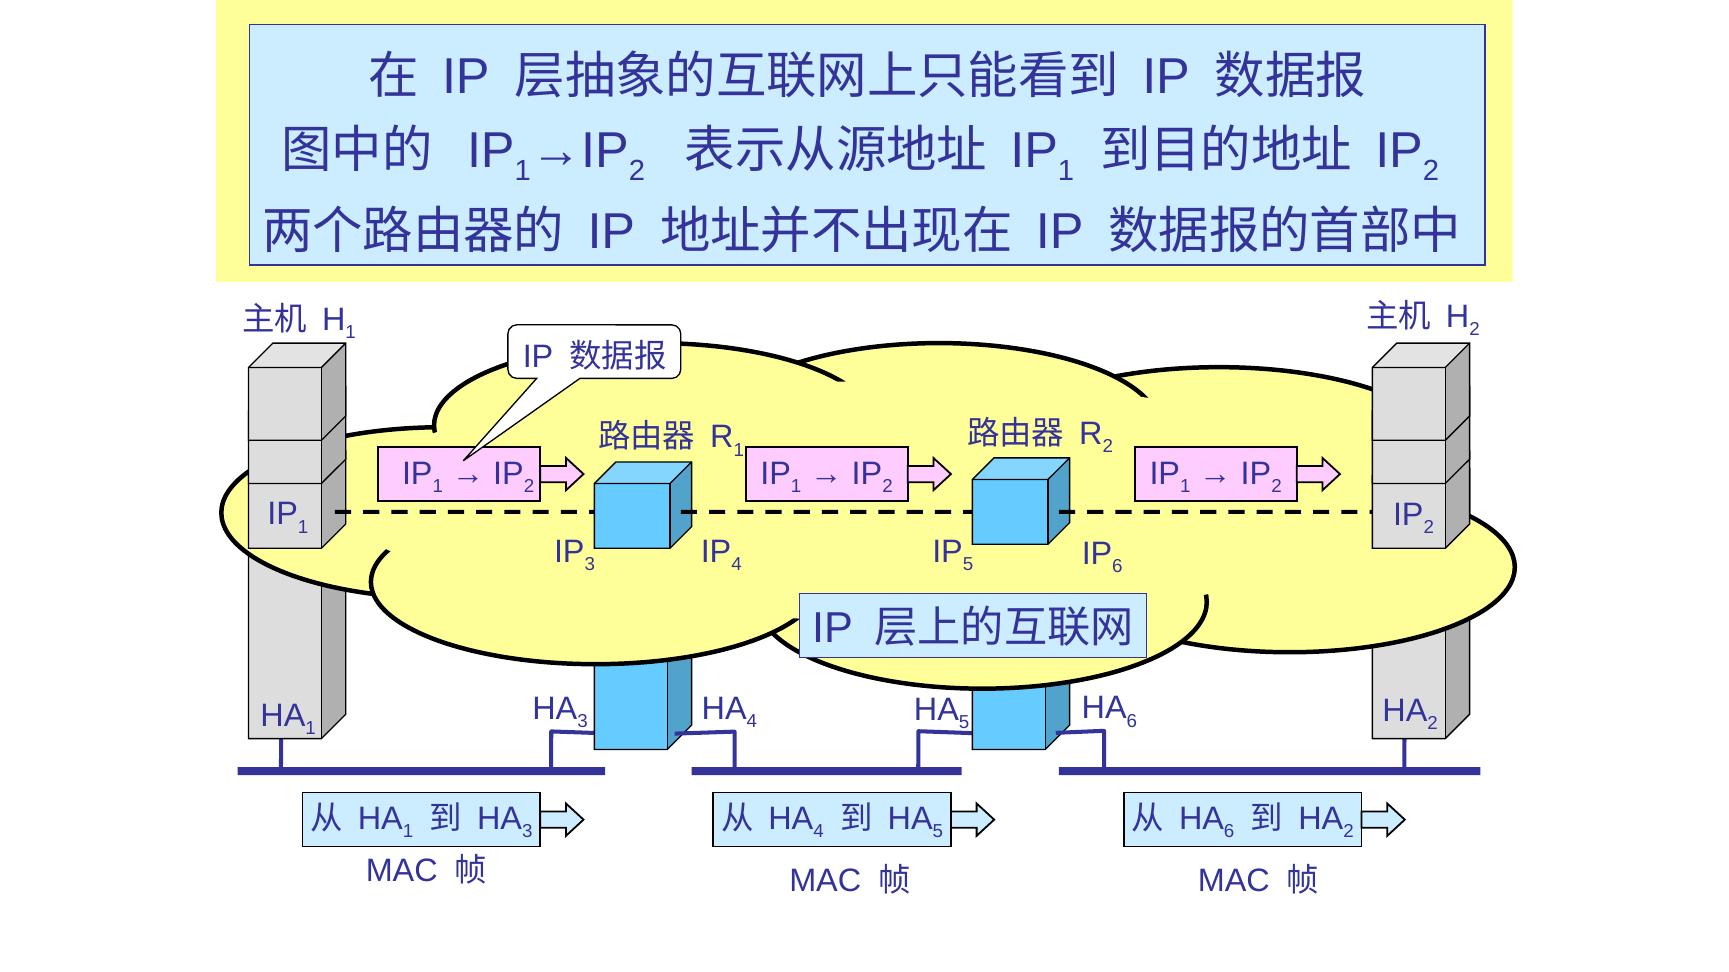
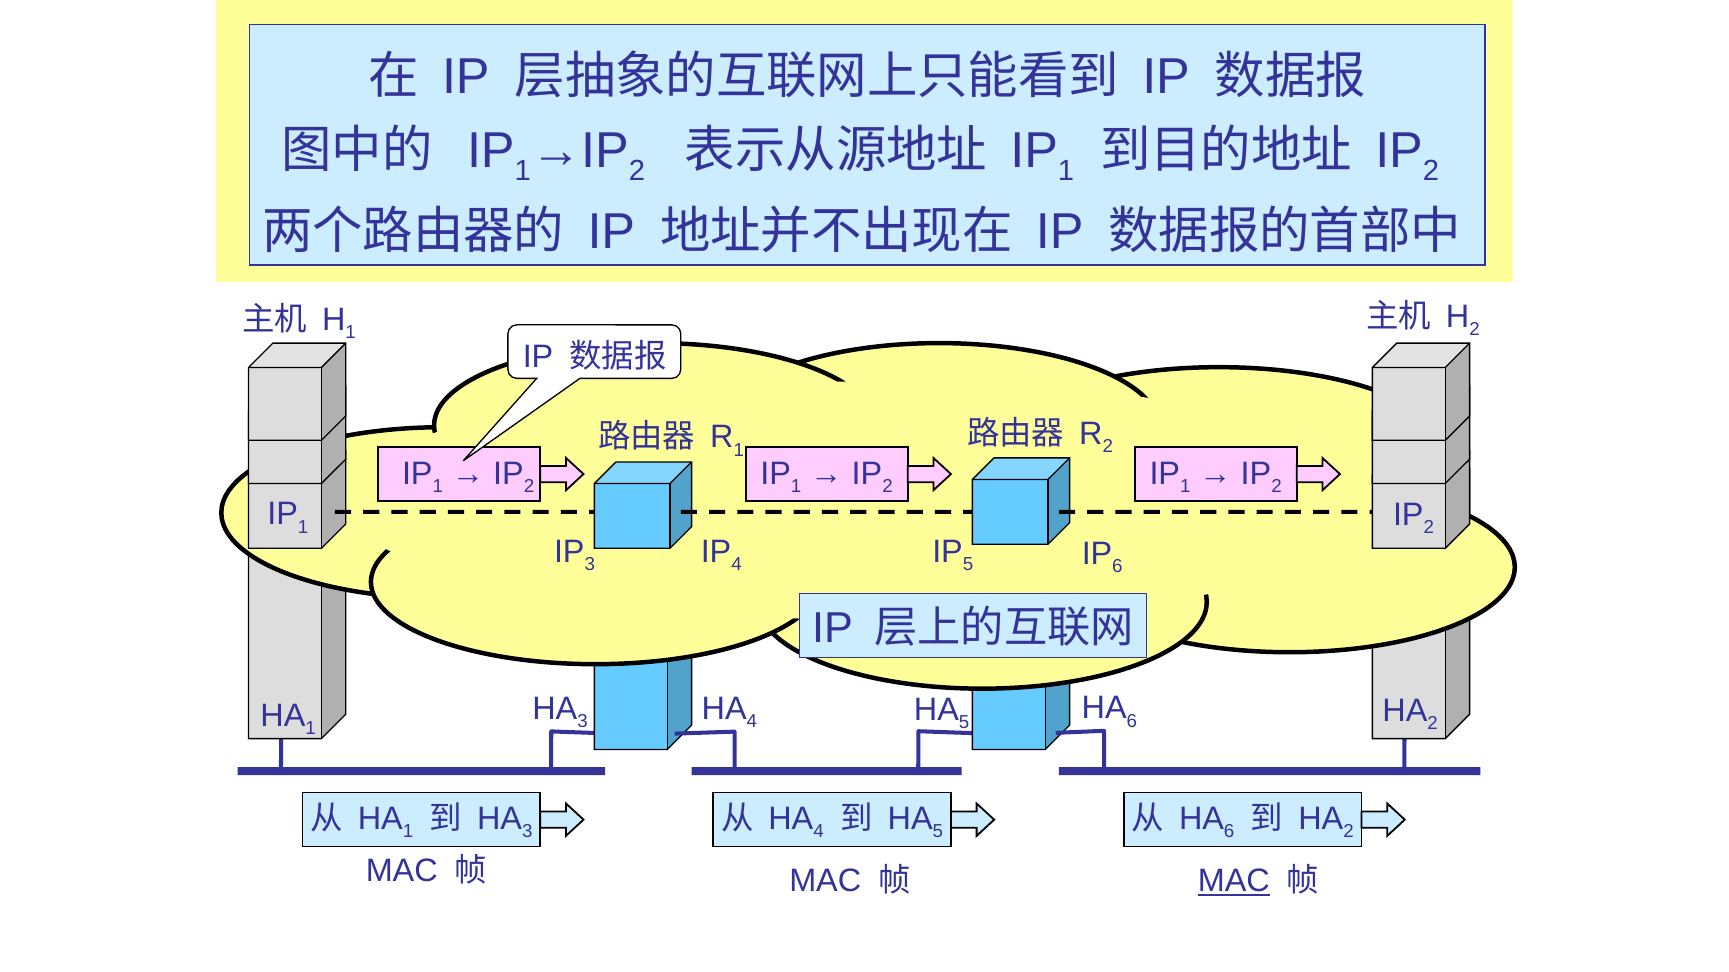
MAC underline: none -> present (1234, 881)
